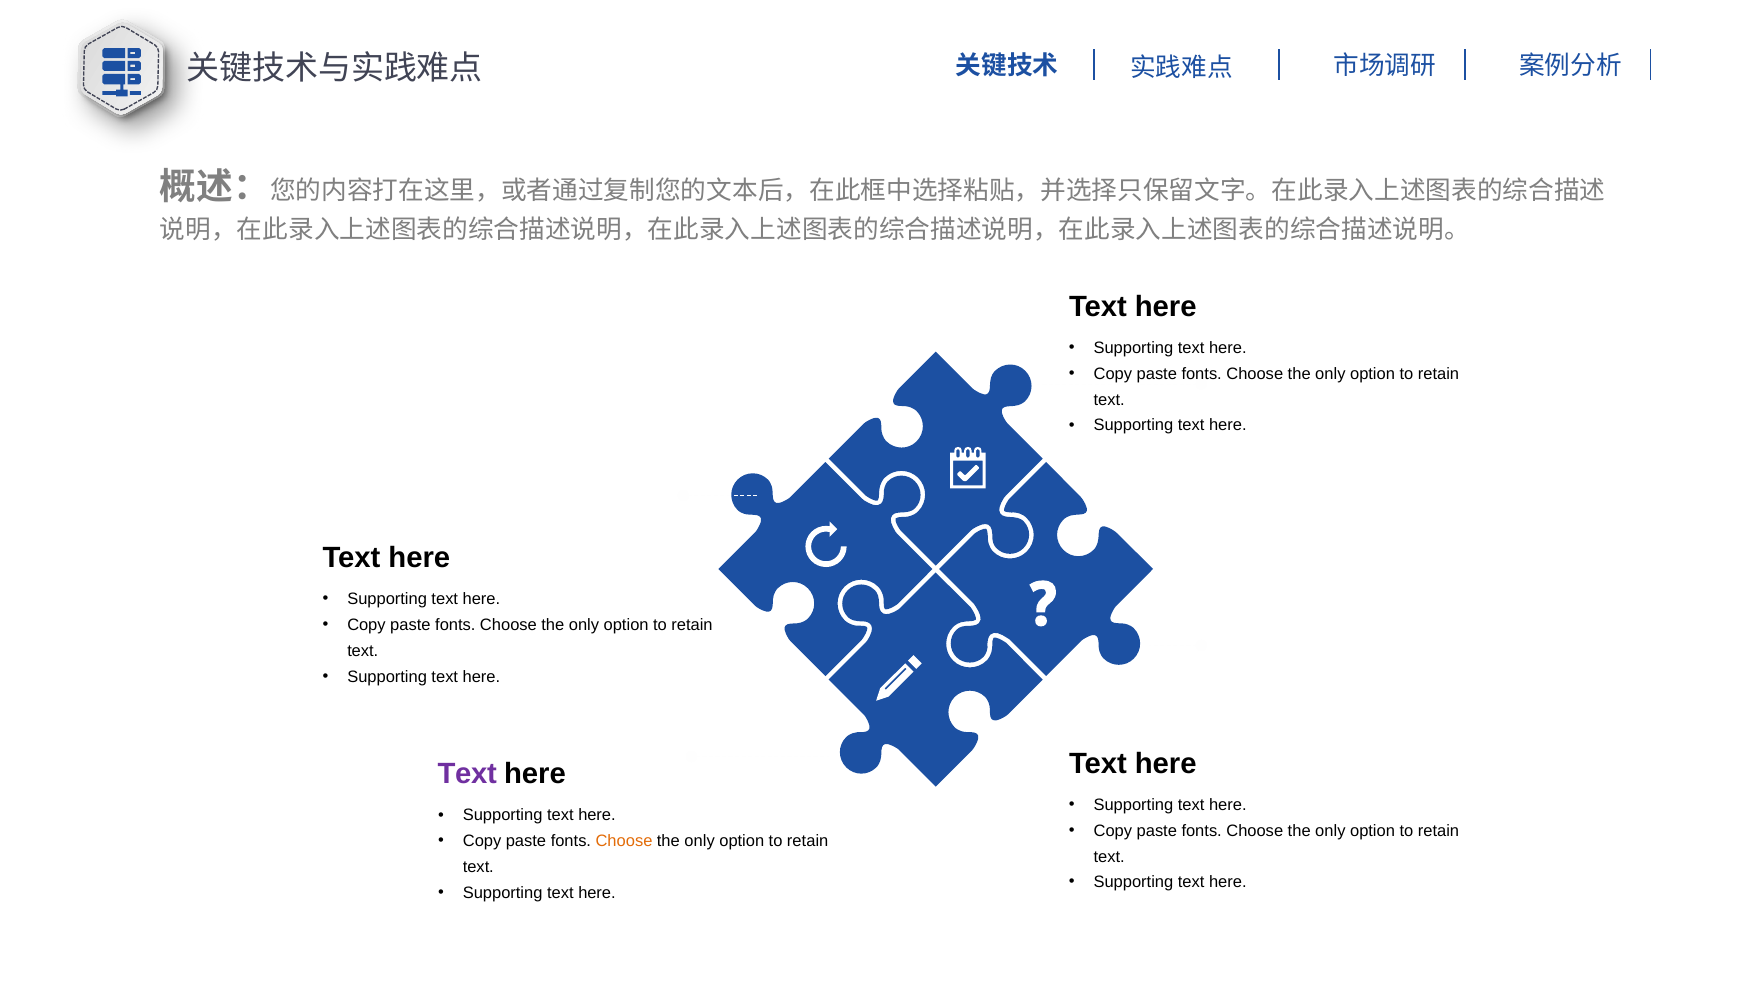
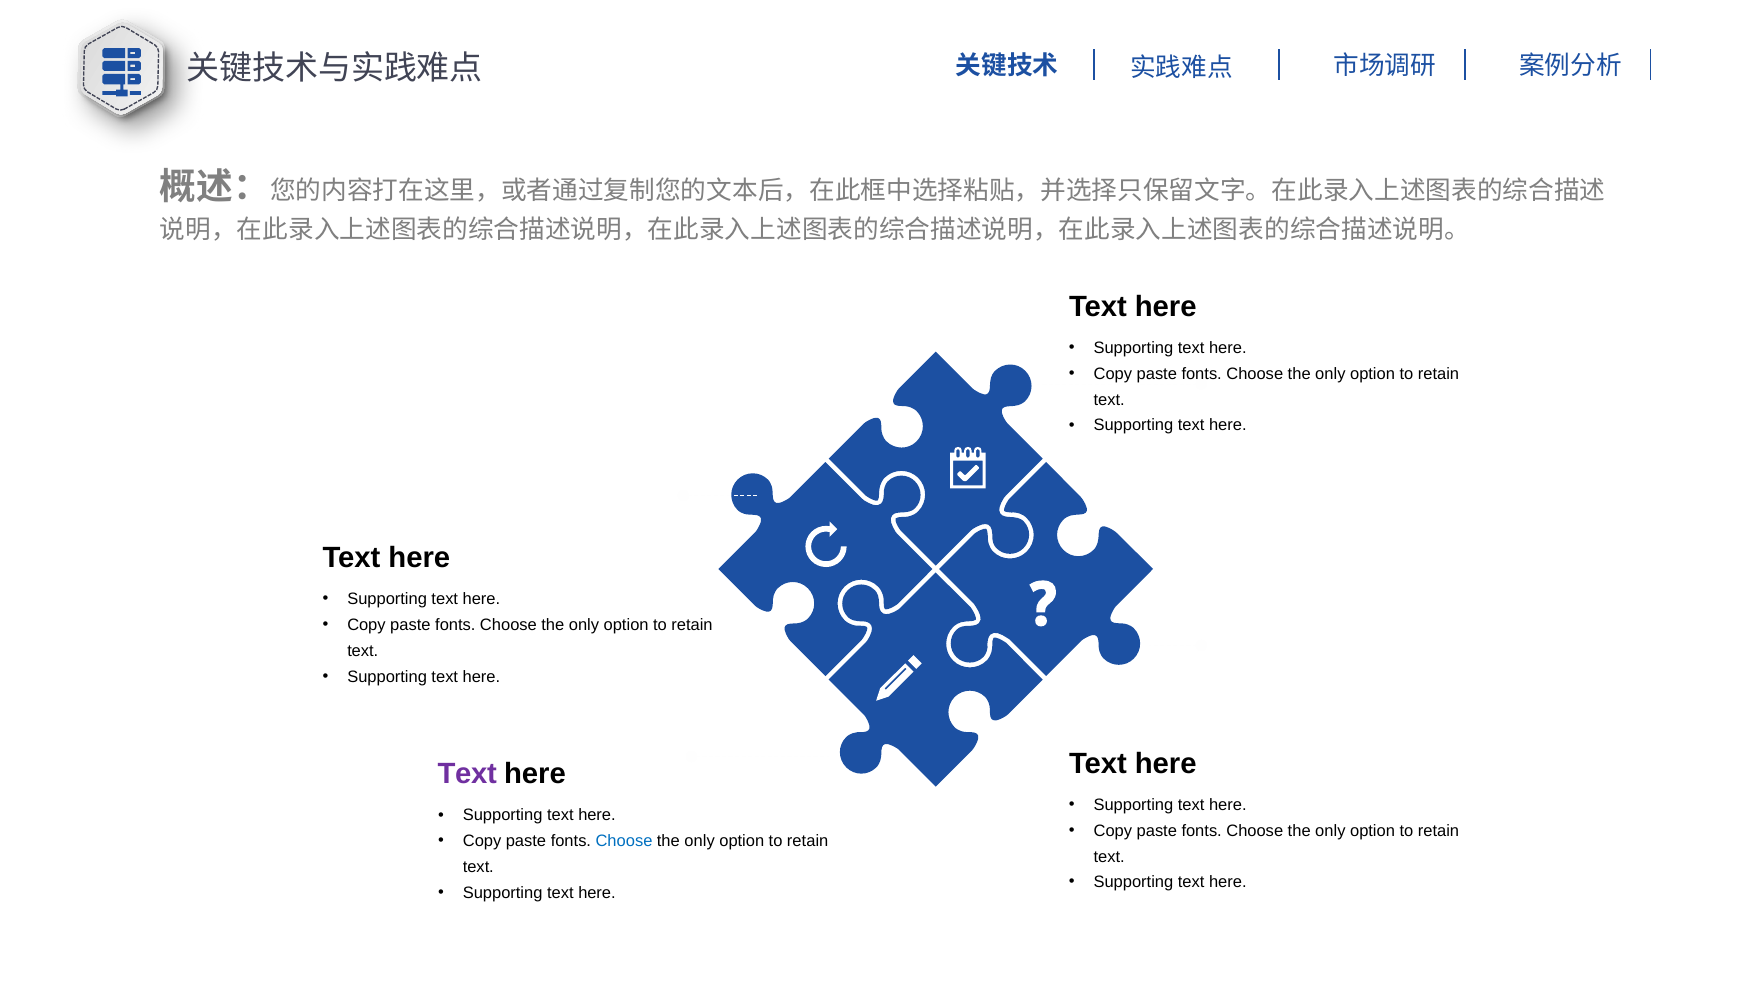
Choose colour: orange -> blue (624, 841)
